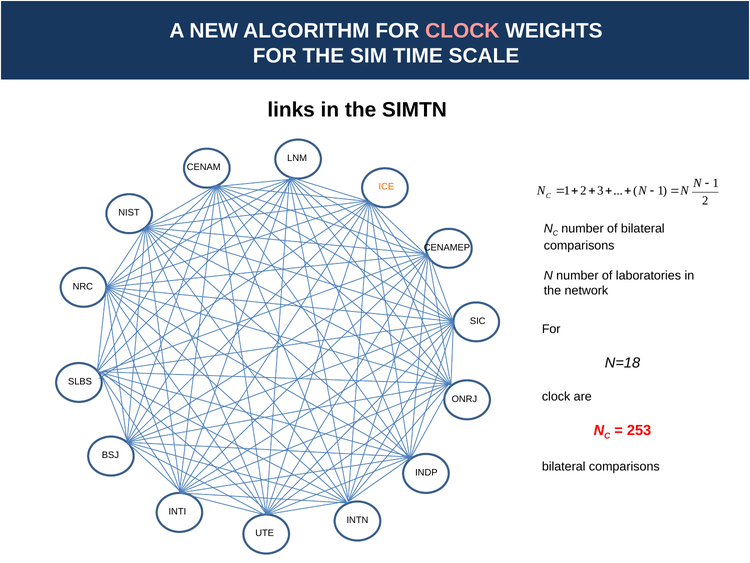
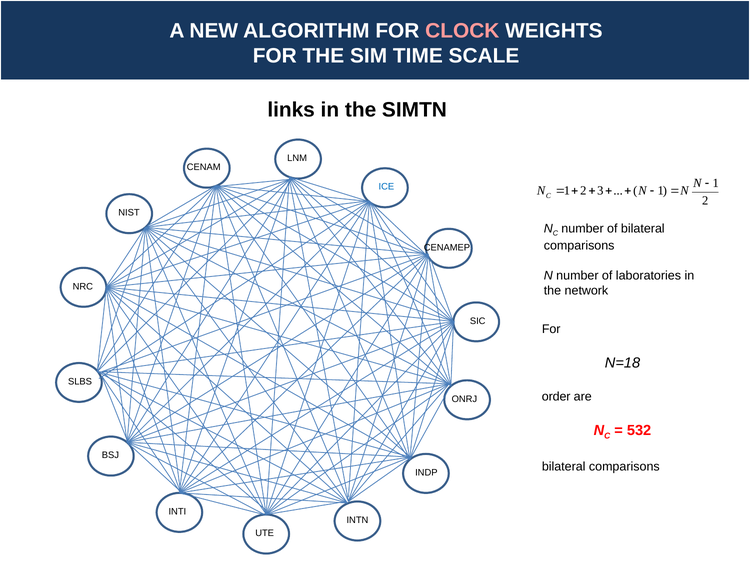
ICE colour: orange -> blue (386, 187)
clock: clock -> order (556, 396)
253: 253 -> 532 (639, 430)
